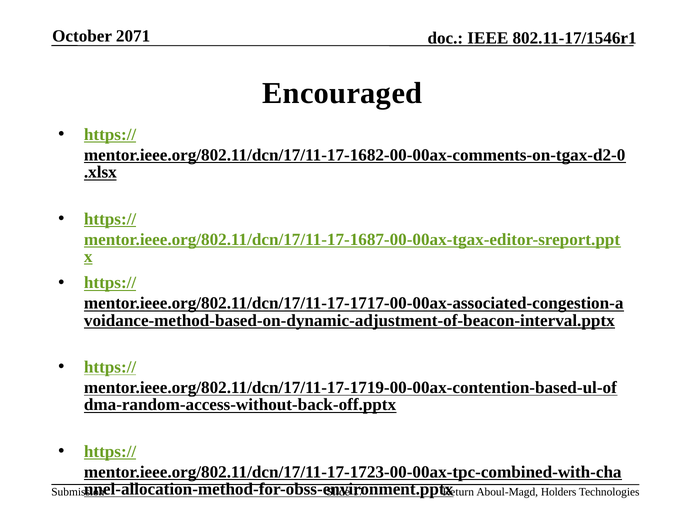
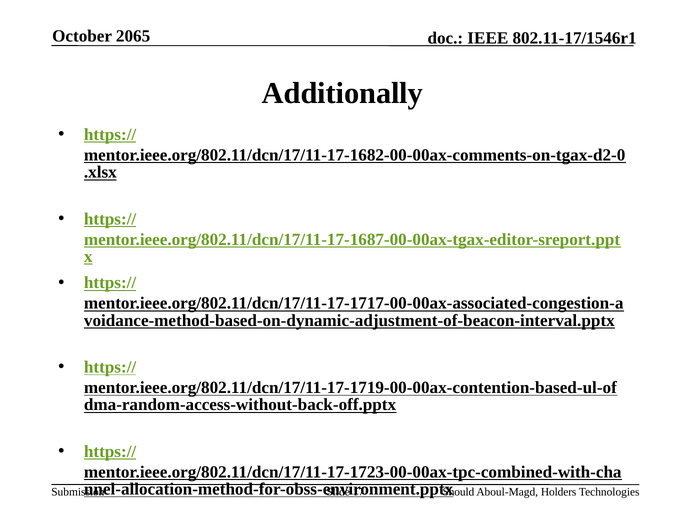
2071: 2071 -> 2065 (133, 36)
Encouraged: Encouraged -> Additionally (342, 93)
Return: Return -> Should (458, 493)
